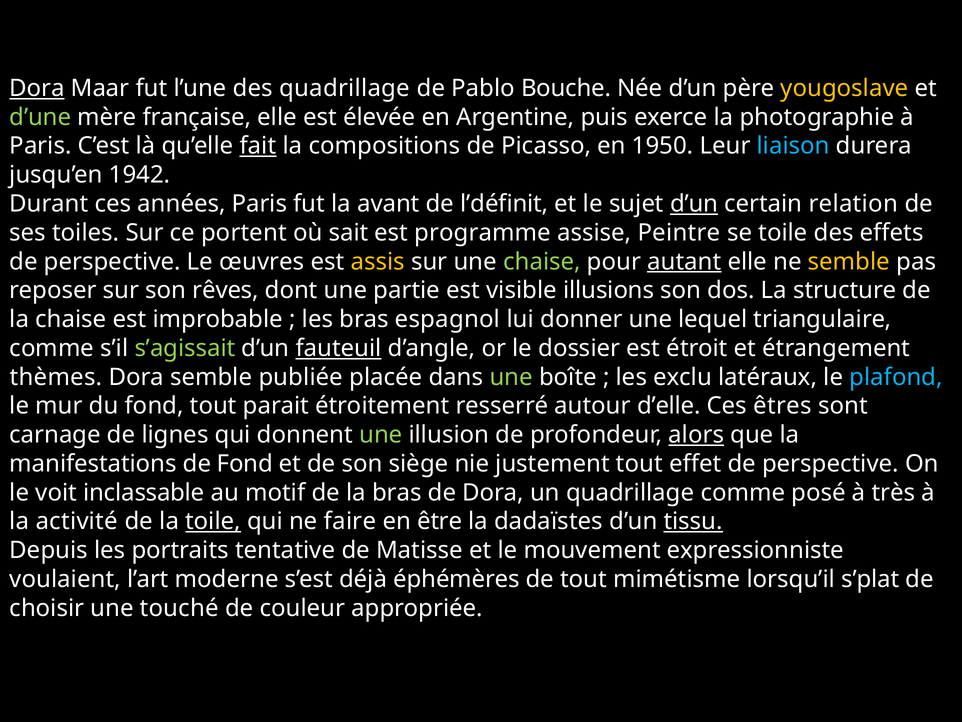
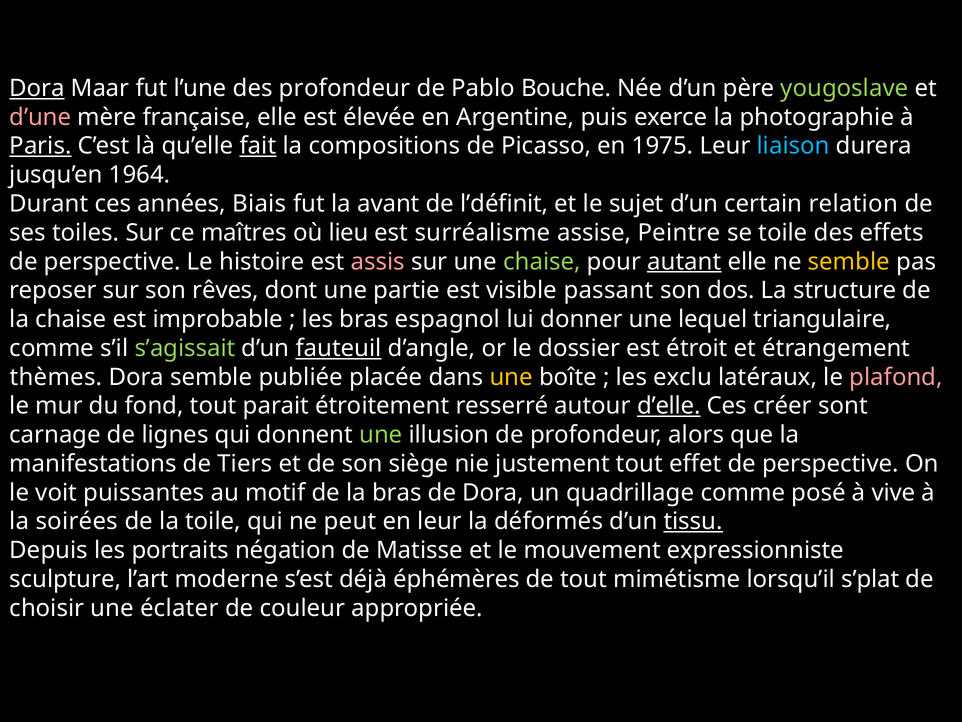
des quadrillage: quadrillage -> profondeur (345, 88)
yougoslave colour: yellow -> light green (844, 88)
d’une colour: light green -> pink (40, 117)
Paris underline: none -> present (41, 146)
1950: 1950 -> 1975 (663, 146)
1942: 1942 -> 1964 (140, 175)
années Paris: Paris -> Biais (259, 204)
d’un underline: present -> none (694, 204)
portent: portent -> maîtres (244, 233)
sait: sait -> lieu (349, 233)
programme: programme -> surréalisme (482, 233)
œuvres: œuvres -> histoire (262, 261)
assis colour: yellow -> pink (378, 261)
illusions: illusions -> passant (608, 290)
une colour: light green -> yellow (511, 377)
plafond colour: light blue -> pink (896, 377)
d’elle underline: none -> present (669, 406)
êtres: êtres -> créer (783, 406)
alors underline: present -> none (696, 435)
de Fond: Fond -> Tiers (245, 463)
inclassable: inclassable -> puissantes (144, 492)
très: très -> vive (893, 492)
activité: activité -> soirées (77, 521)
toile underline: present -> none (213, 521)
faire: faire -> peut (350, 521)
en être: être -> leur (440, 521)
dadaïstes: dadaïstes -> déformés (549, 521)
tentative: tentative -> négation (285, 550)
voulaient: voulaient -> sculpture (65, 579)
touché: touché -> éclater (179, 608)
